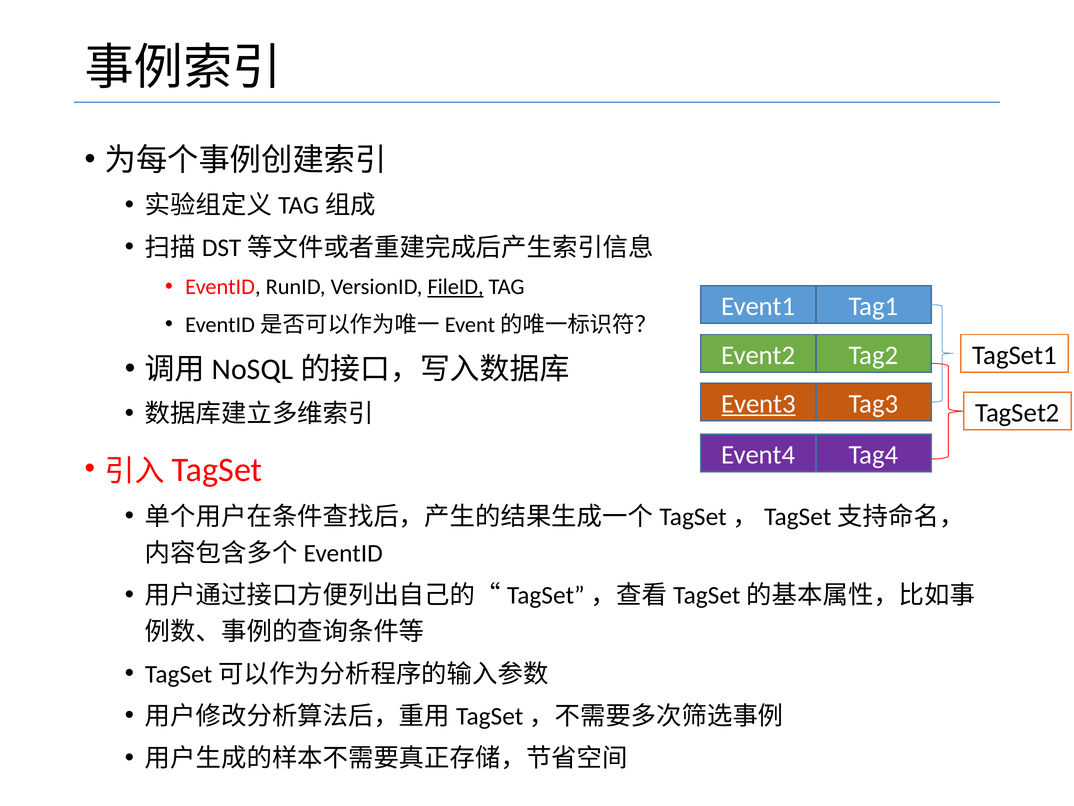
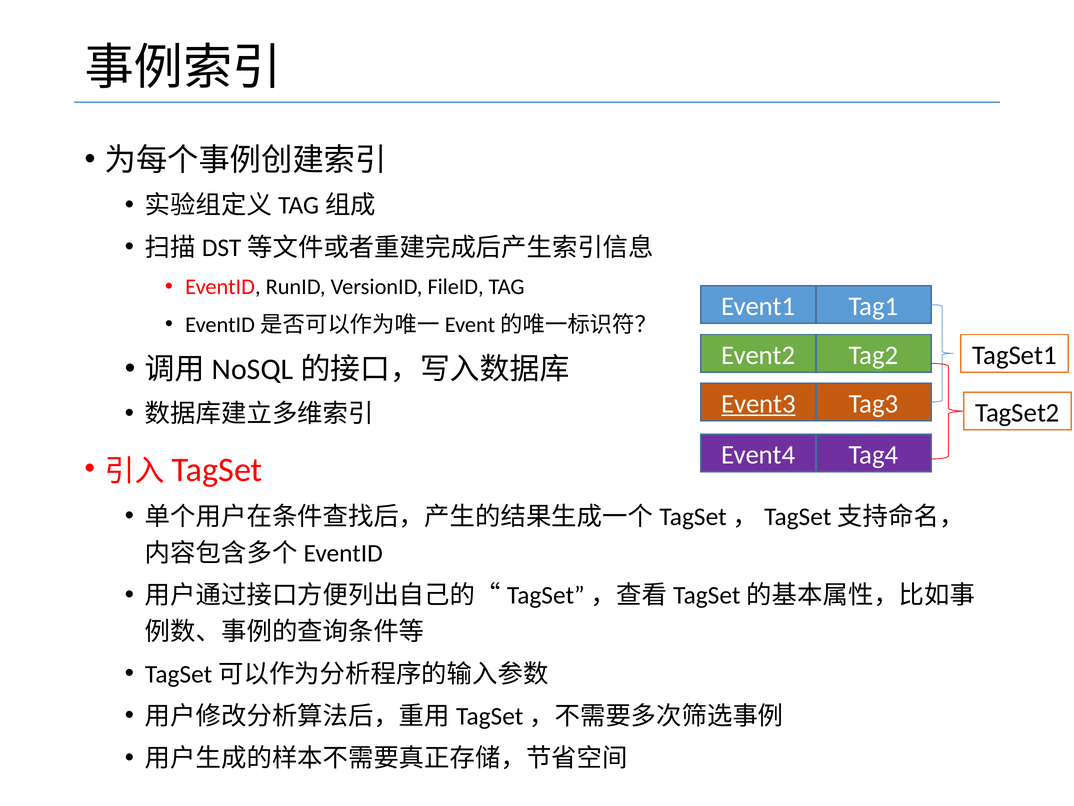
FileID underline: present -> none (456, 287)
